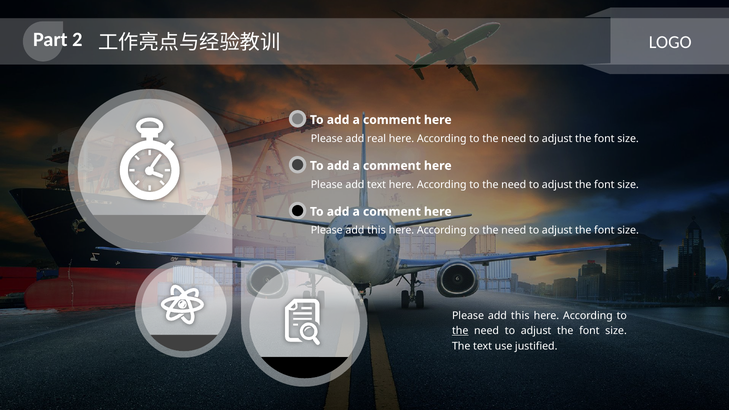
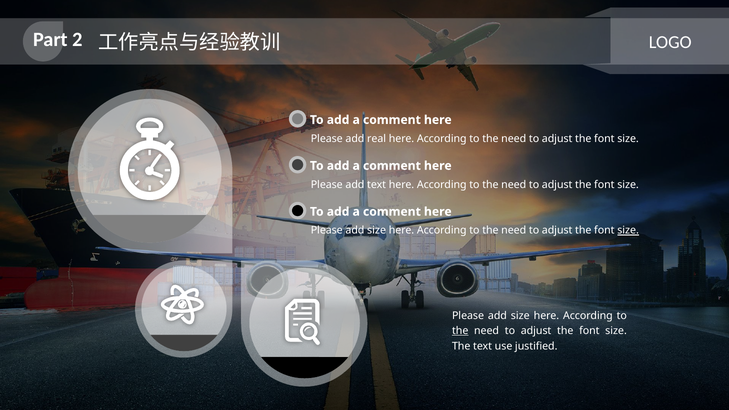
this: this -> size (377, 231)
size underline: none -> present (628, 231)
this: this -> size (520, 316)
